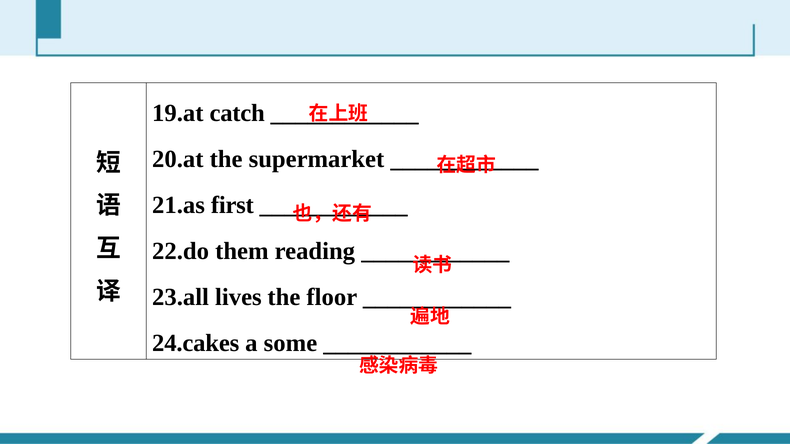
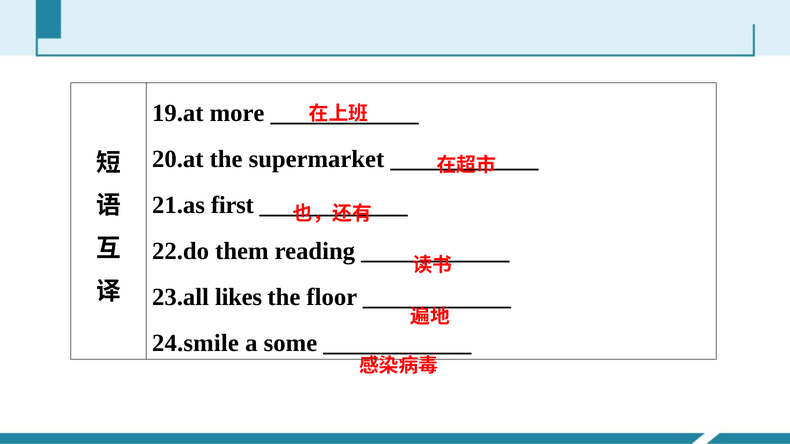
catch: catch -> more (237, 113)
lives: lives -> likes (239, 297)
24.cakes: 24.cakes -> 24.smile (196, 343)
